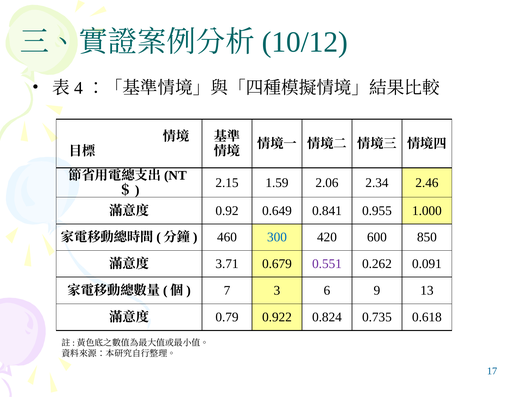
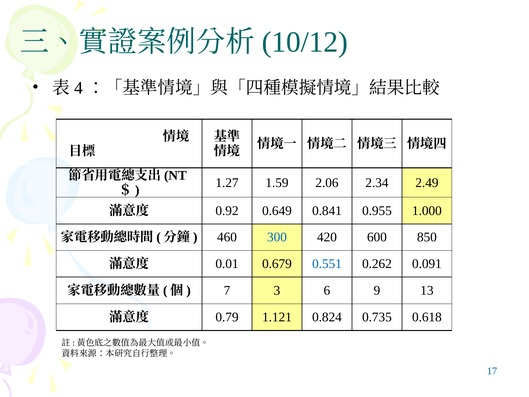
2.15: 2.15 -> 1.27 (227, 183)
2.46: 2.46 -> 2.49 (427, 183)
3.71: 3.71 -> 0.01 (227, 264)
0.551 colour: purple -> blue (327, 264)
0.922: 0.922 -> 1.121 (277, 317)
